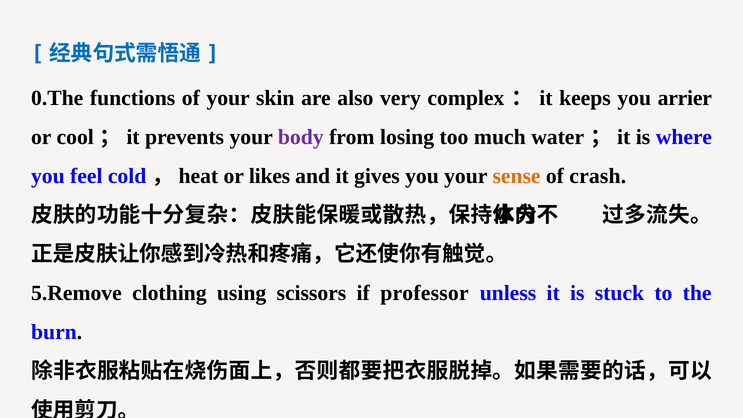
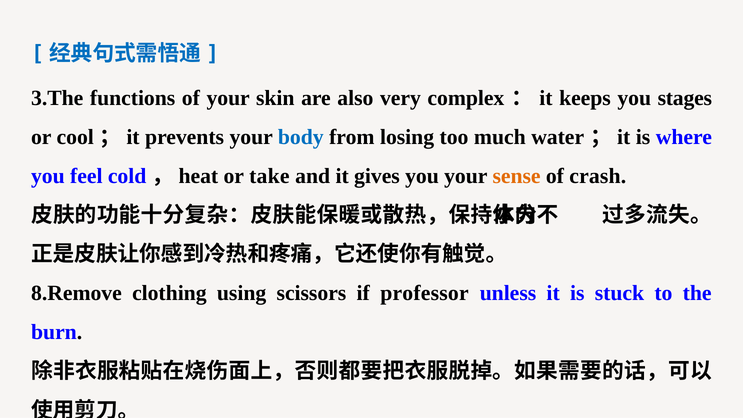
0.The: 0.The -> 3.The (57, 98)
arrier: arrier -> stages (685, 98)
body colour: purple -> blue (301, 137)
likes: likes -> take (269, 176)
5.Remove: 5.Remove -> 8.Remove (76, 293)
